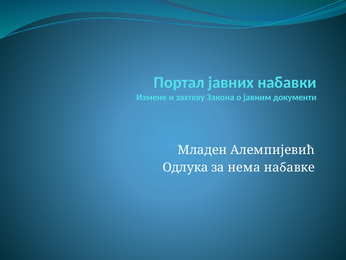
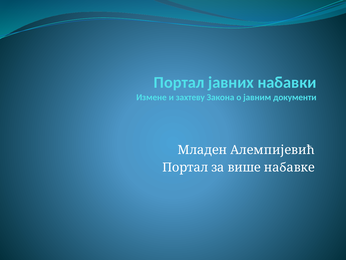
Одлука: Одлука -> Портал (185, 167)
нема: нема -> више (244, 167)
